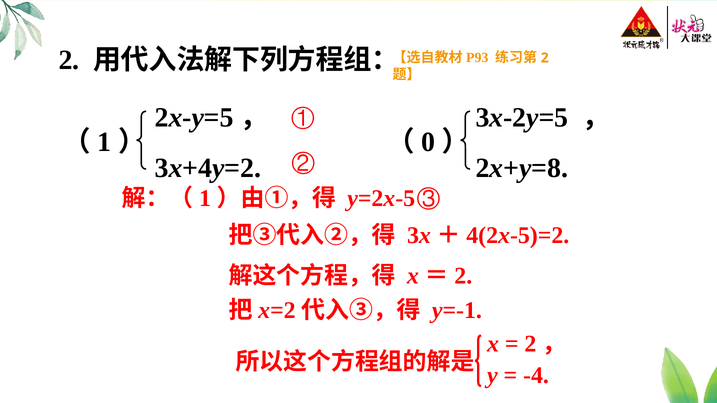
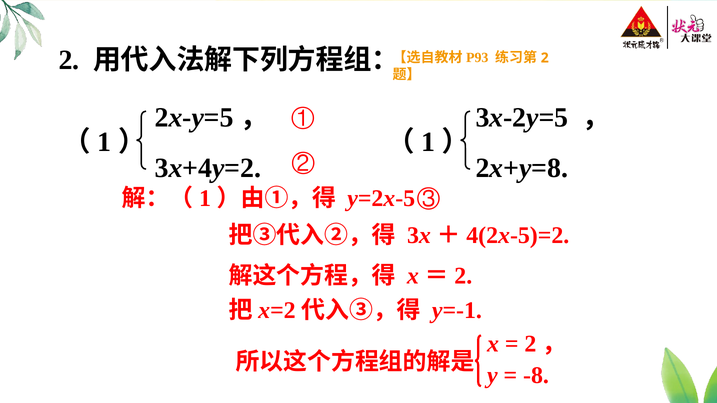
0: 0 -> 1 (428, 142)
-4: -4 -> -8 (536, 376)
